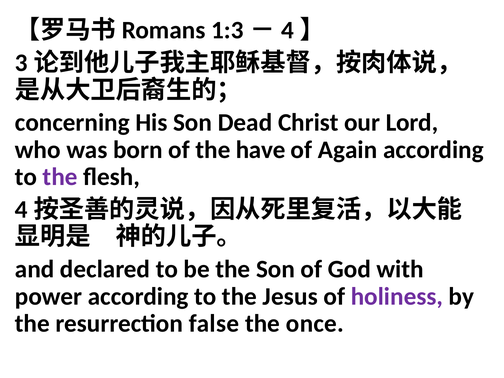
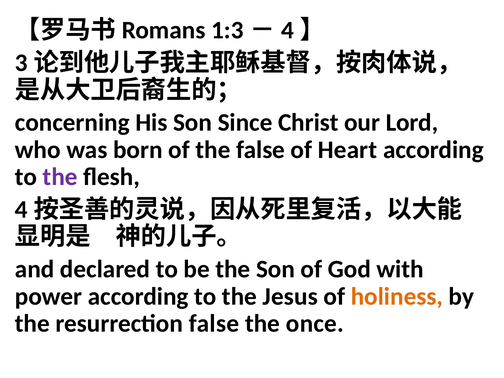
Dead: Dead -> Since (245, 123)
the have: have -> false (261, 150)
Again: Again -> Heart (347, 150)
holiness colour: purple -> orange (397, 296)
